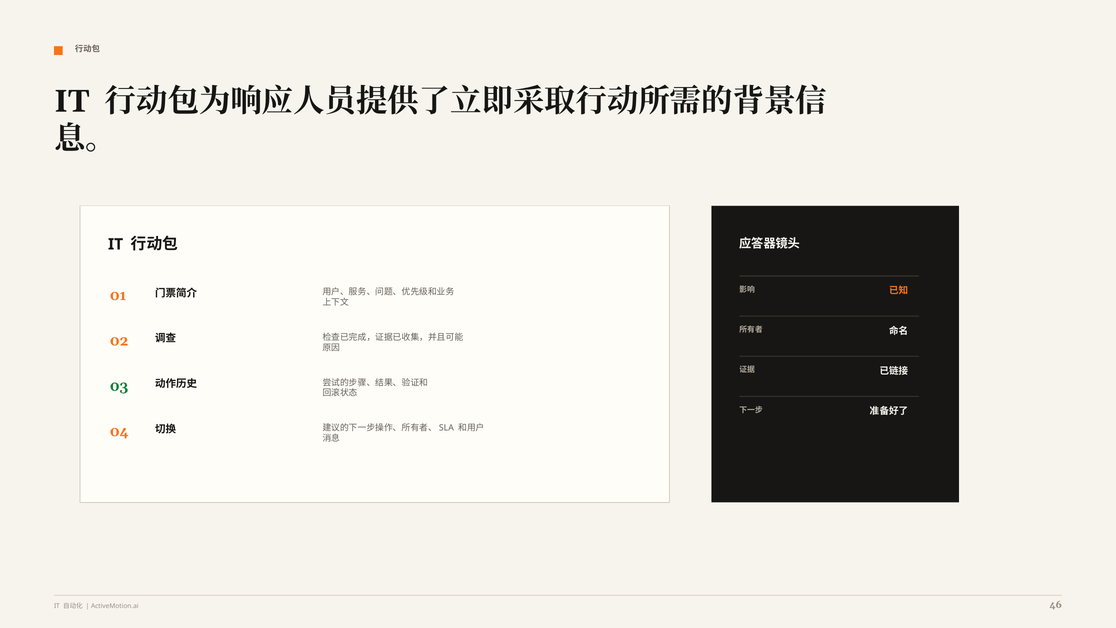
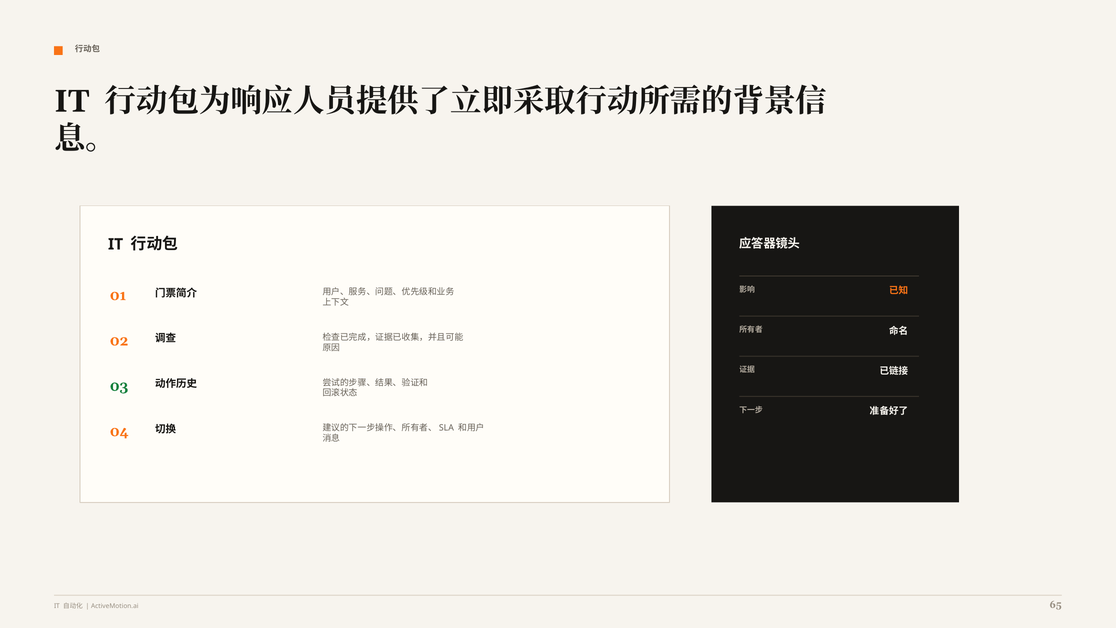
46: 46 -> 65 (1056, 605)
